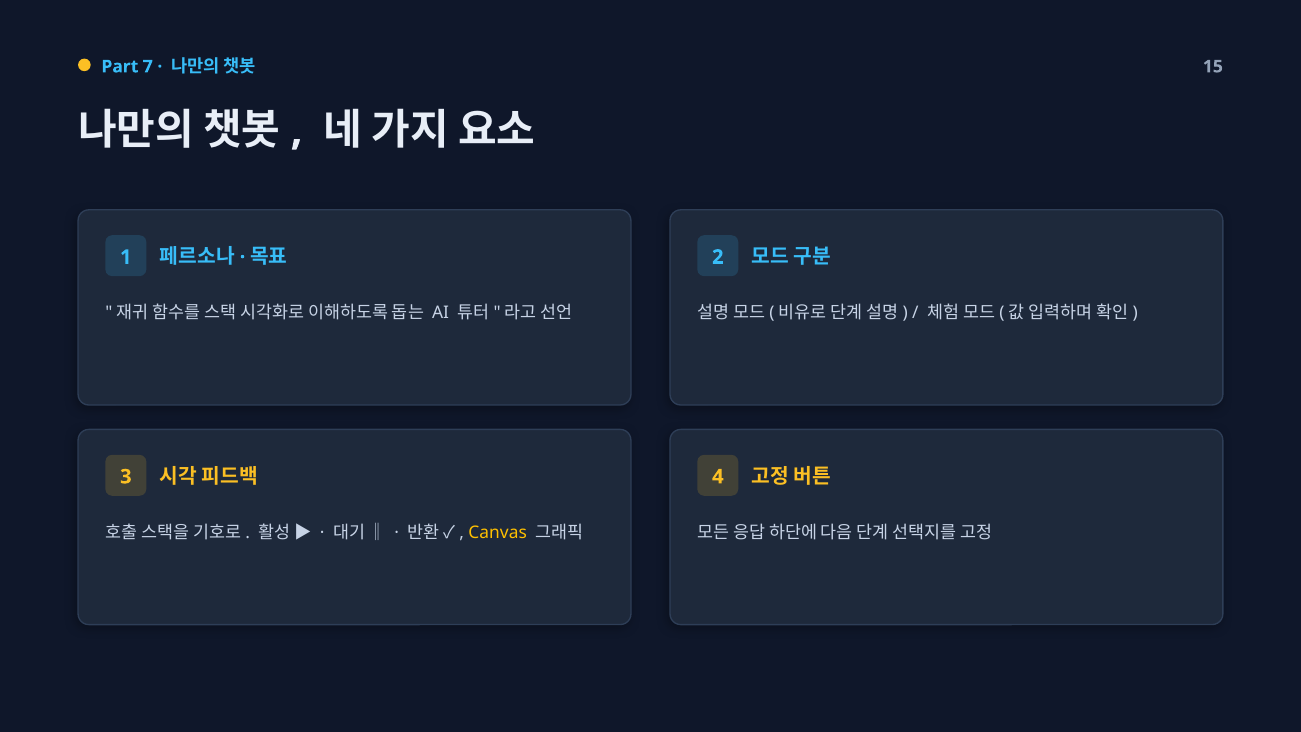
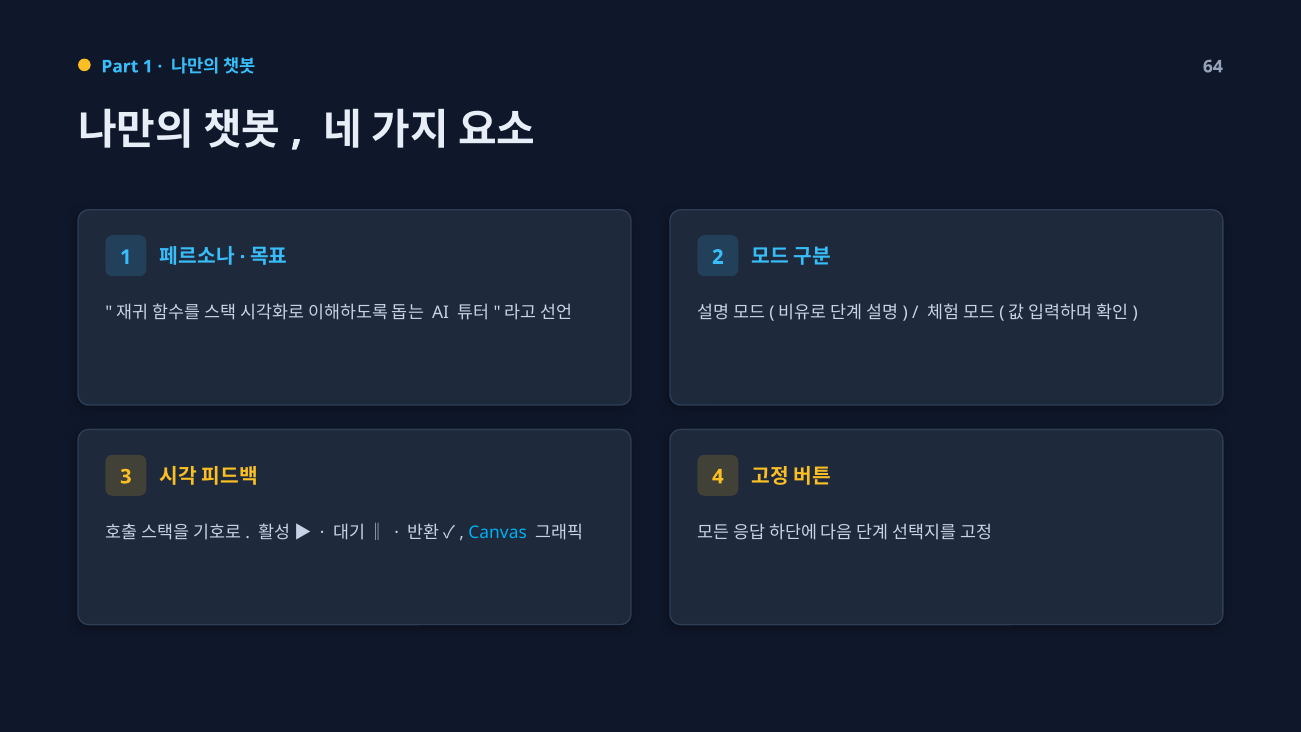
Part 7: 7 -> 1 (148, 67)
15: 15 -> 64 (1213, 67)
Canvas colour: yellow -> light blue (498, 533)
